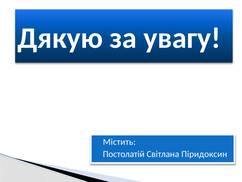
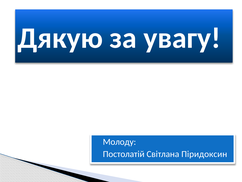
Містить: Містить -> Молоду (119, 142)
